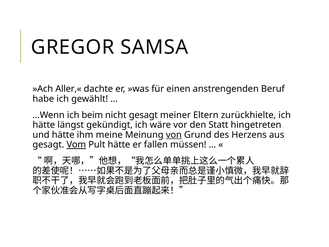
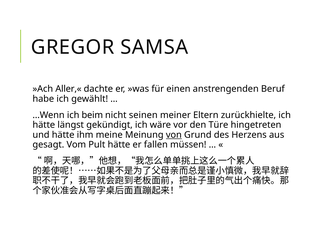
nicht gesagt: gesagt -> seinen (143, 115)
Statt: Statt -> Türe (218, 125)
Vom underline: present -> none (76, 145)
